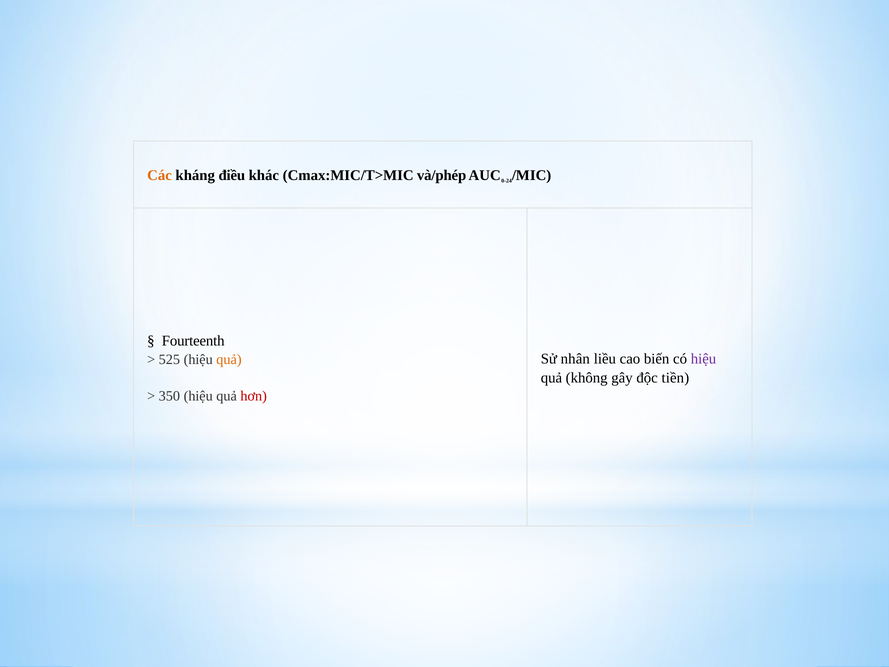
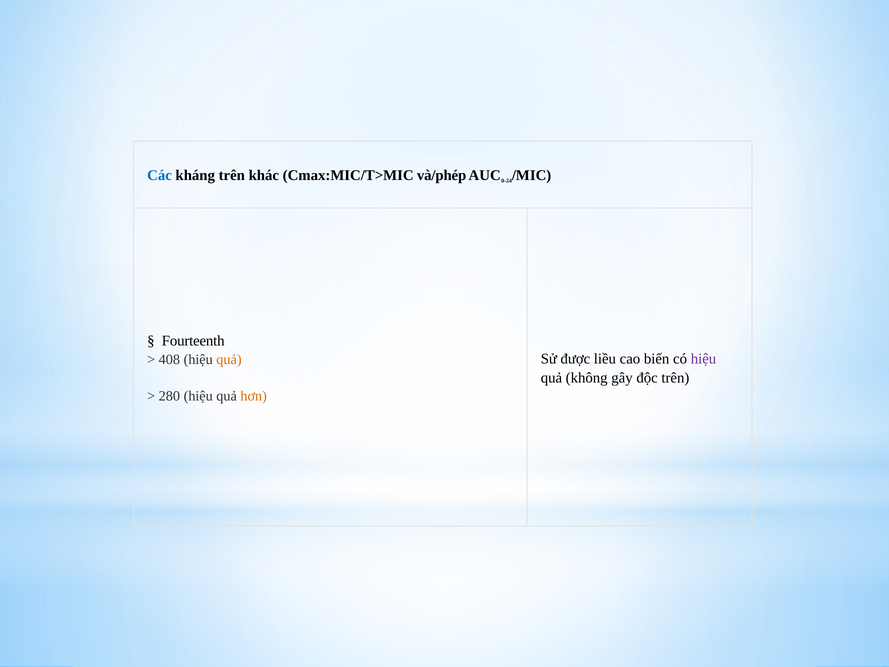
Các colour: orange -> blue (160, 175)
kháng điều: điều -> trên (232, 175)
nhân: nhân -> được (575, 359)
525: 525 -> 408 (169, 359)
độc tiền: tiền -> trên (675, 378)
350: 350 -> 280 (169, 396)
hơn colour: red -> orange (254, 396)
